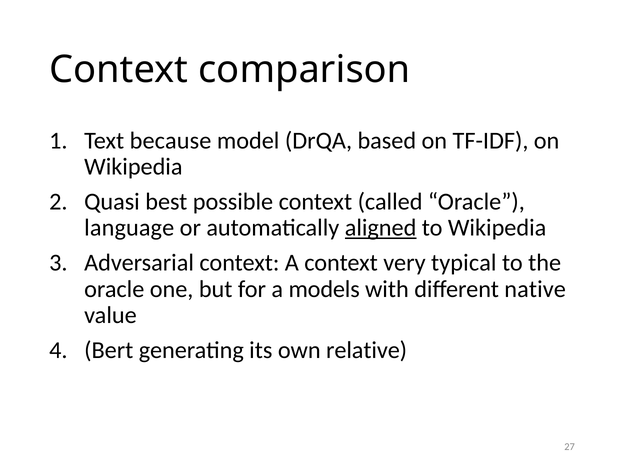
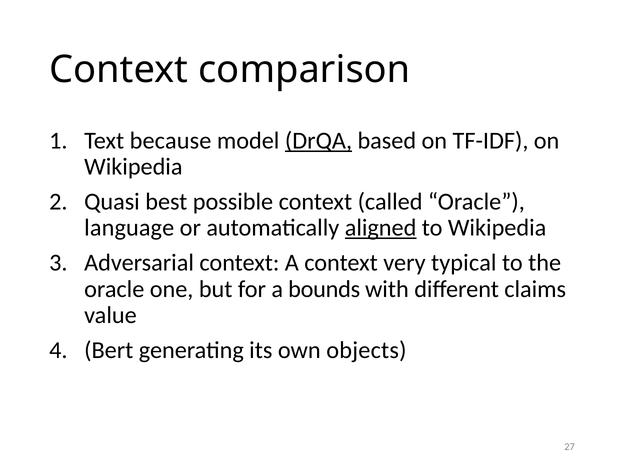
DrQA underline: none -> present (319, 141)
models: models -> bounds (324, 289)
native: native -> claims (535, 289)
relative: relative -> objects (366, 350)
